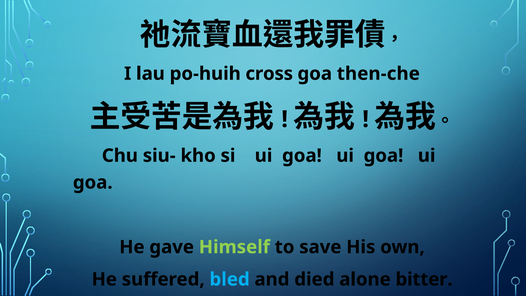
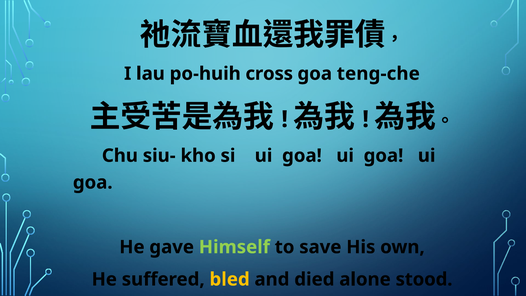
then-che: then-che -> teng-che (378, 74)
bled colour: light blue -> yellow (230, 279)
bitter: bitter -> stood (424, 279)
